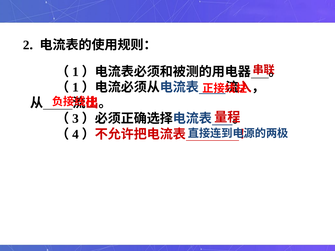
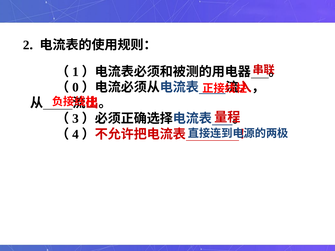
1: 1 -> 0 (76, 87)
